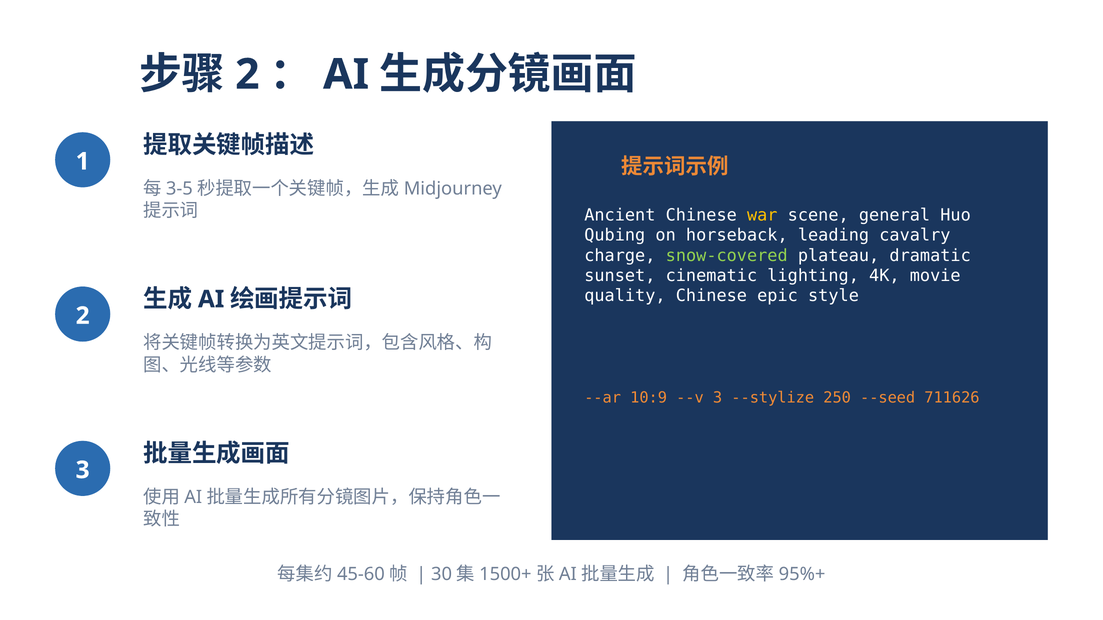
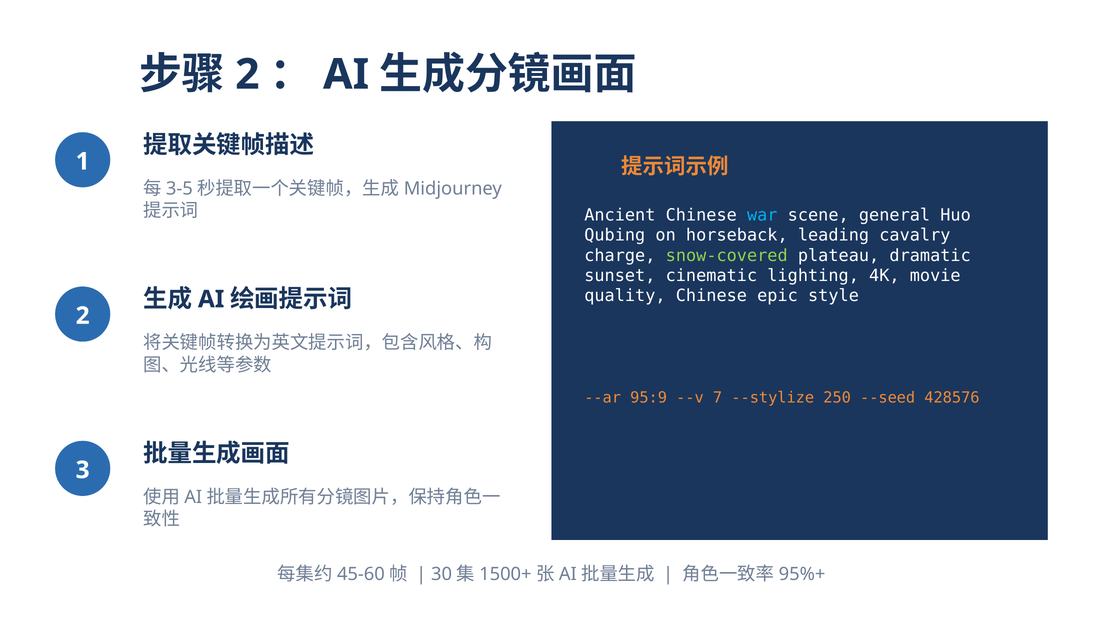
war colour: yellow -> light blue (762, 215)
10:9: 10:9 -> 95:9 (649, 398)
--v 3: 3 -> 7 (718, 398)
711626: 711626 -> 428576 (952, 398)
